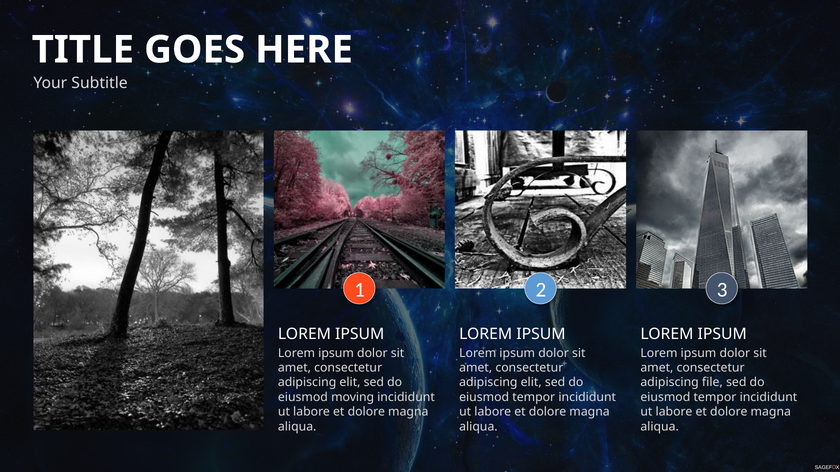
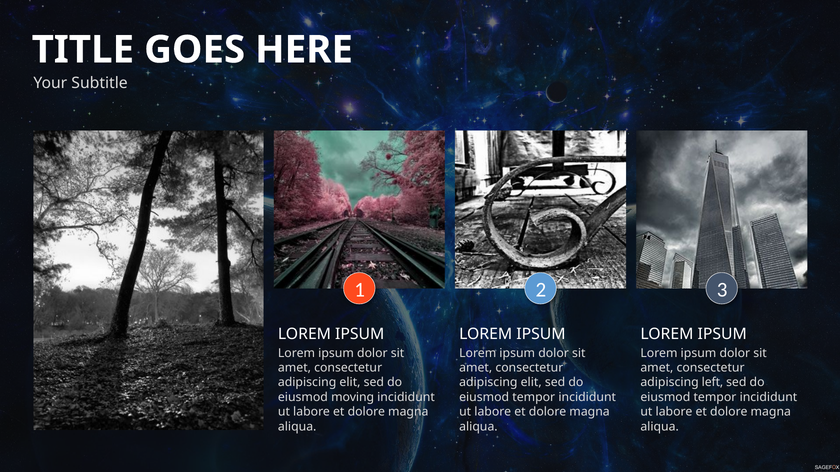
file: file -> left (712, 383)
